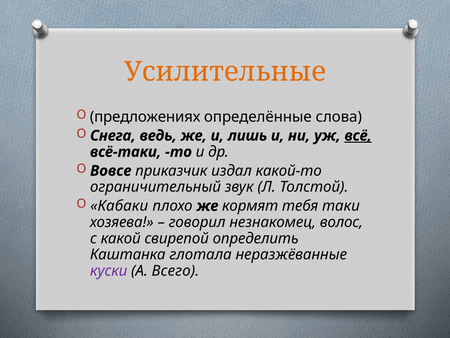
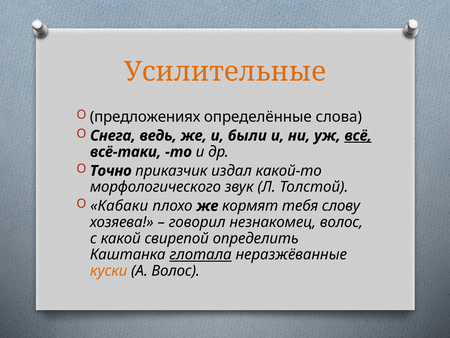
лишь: лишь -> были (247, 135)
Вовсе: Вовсе -> Точно (111, 171)
ограничительный: ограничительный -> морфологического (156, 187)
таки: таки -> слову (341, 206)
глотала underline: none -> present (201, 254)
куски colour: purple -> orange (109, 270)
А Всего: Всего -> Волос (176, 270)
